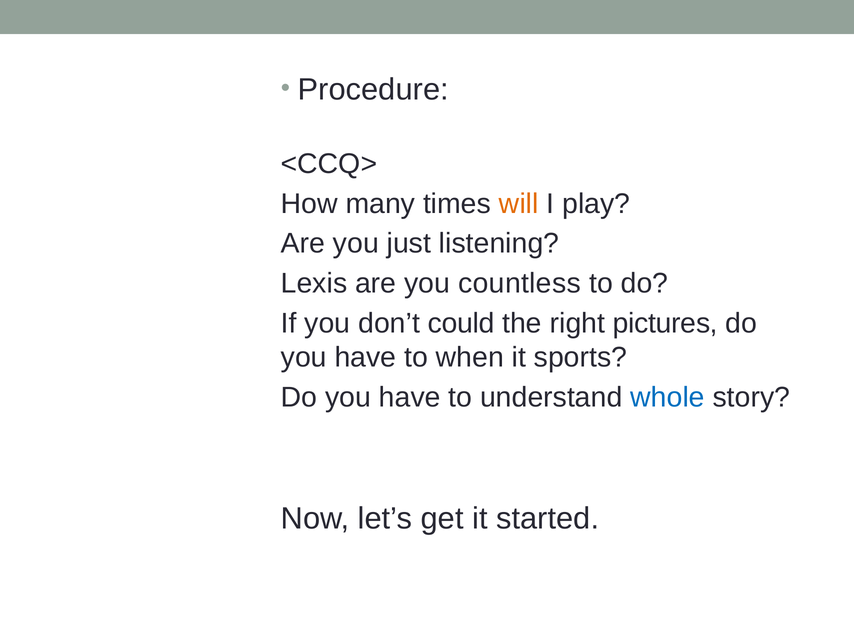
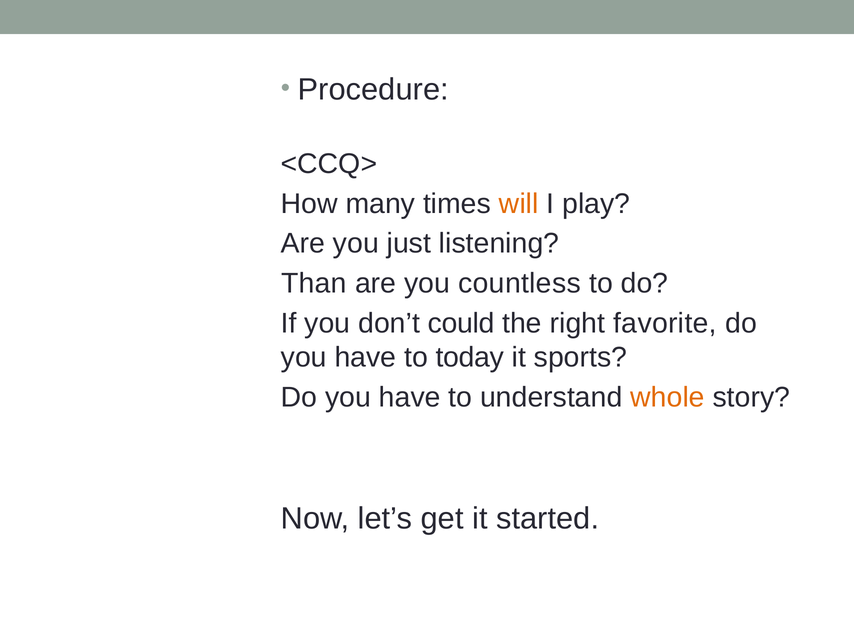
Lexis: Lexis -> Than (314, 284)
pictures: pictures -> favorite (665, 323)
when: when -> today (470, 358)
whole colour: blue -> orange (668, 397)
